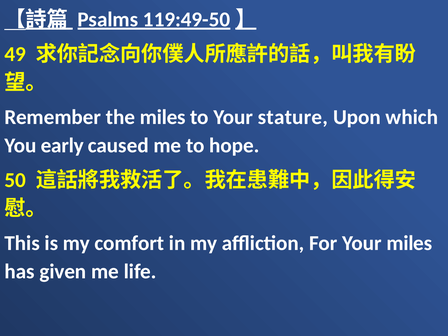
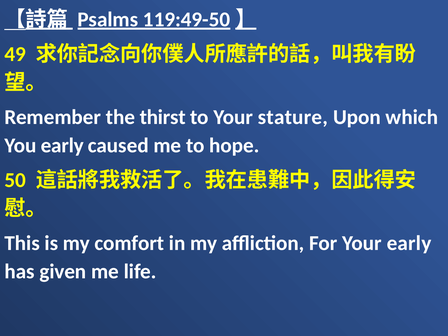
the miles: miles -> thirst (163, 117)
Your miles: miles -> early (409, 243)
